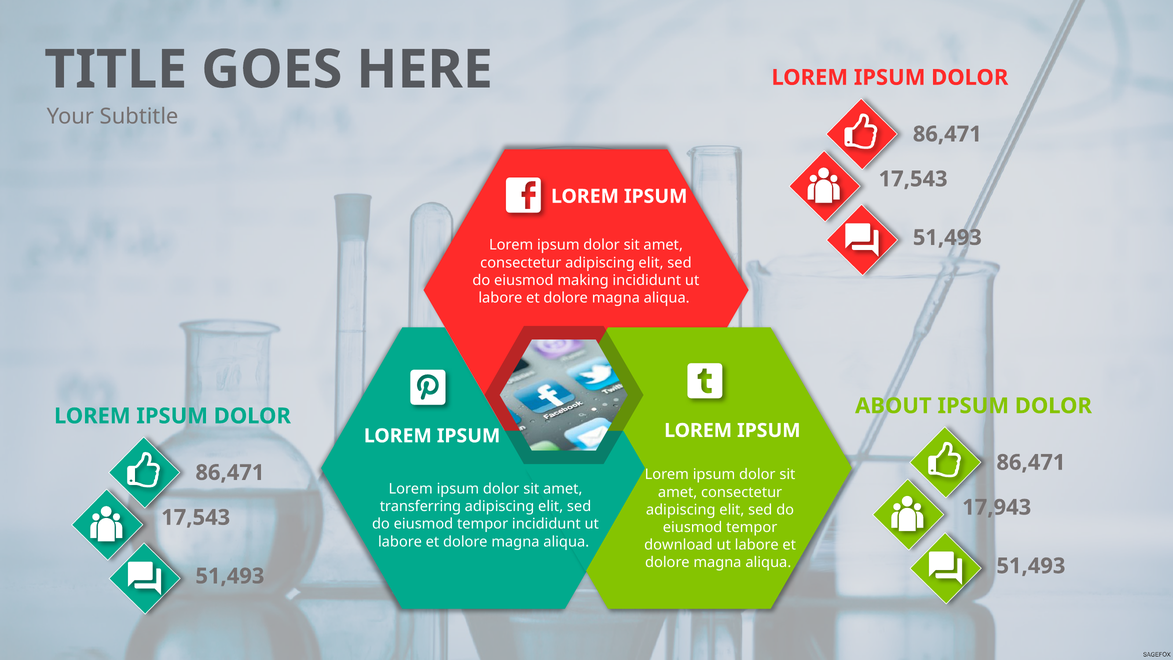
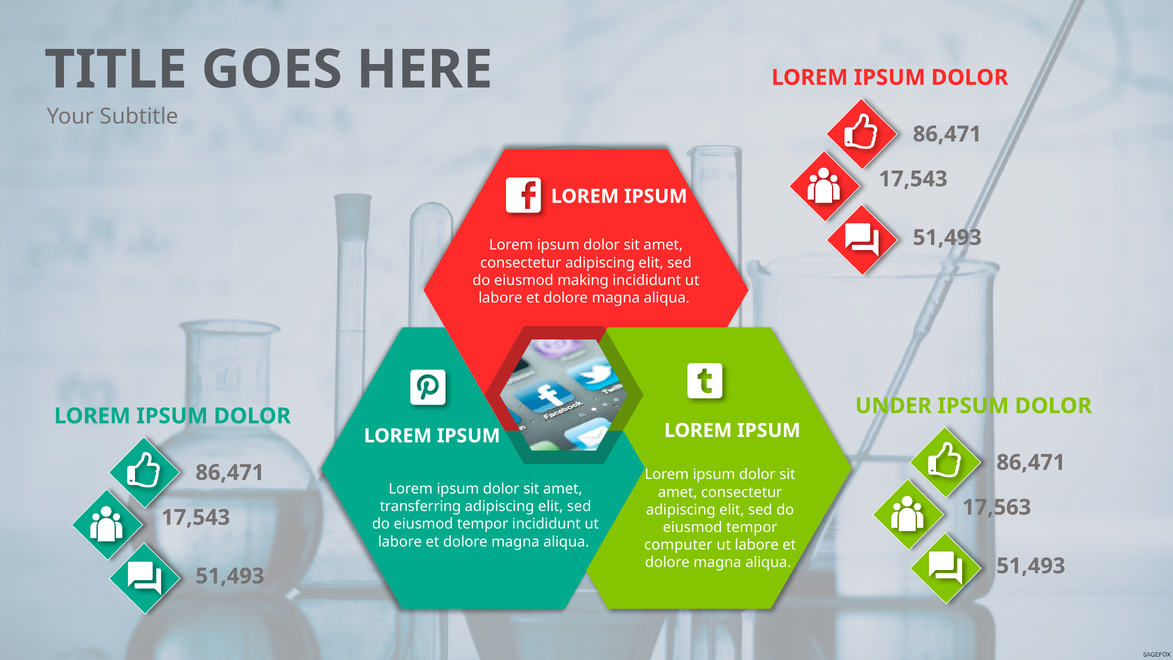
ABOUT: ABOUT -> UNDER (893, 406)
17,943: 17,943 -> 17,563 (997, 507)
download: download -> computer (678, 545)
